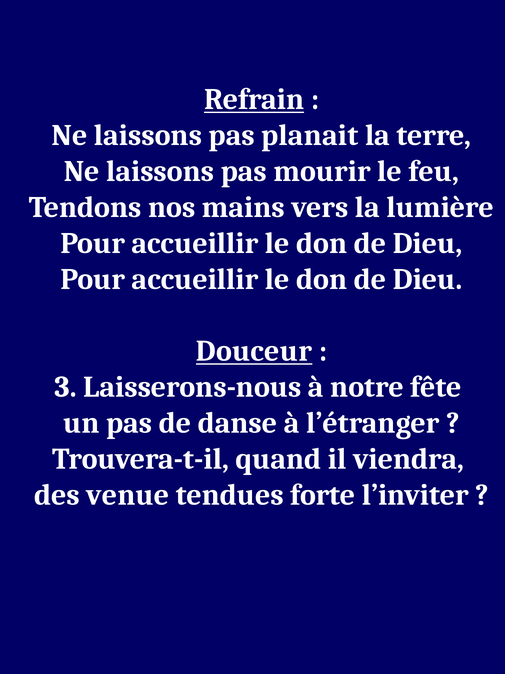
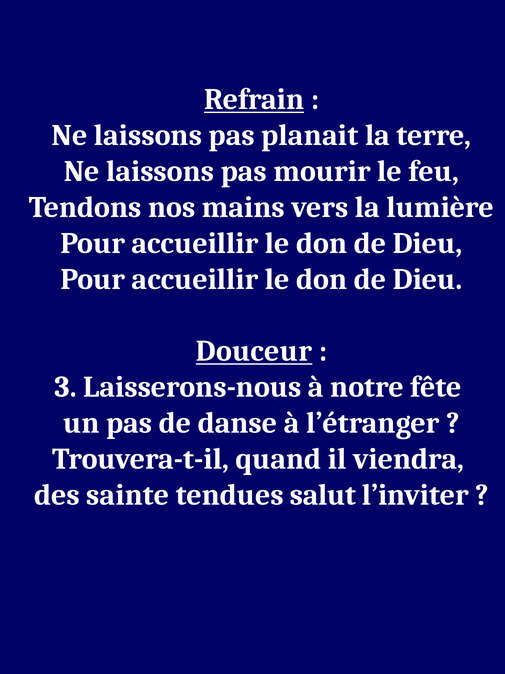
venue: venue -> sainte (128, 494)
forte: forte -> salut (323, 494)
